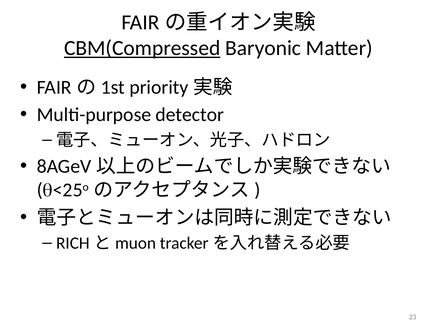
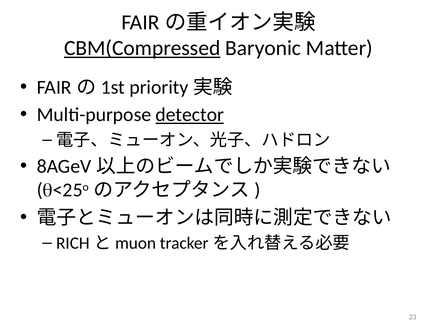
detector underline: none -> present (190, 115)
